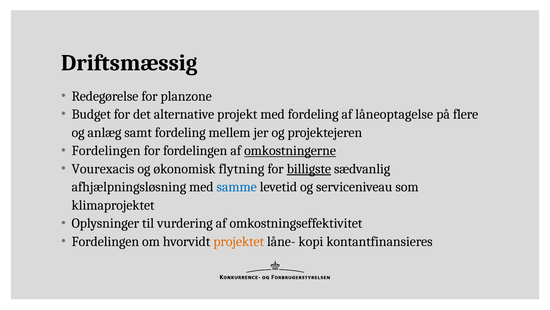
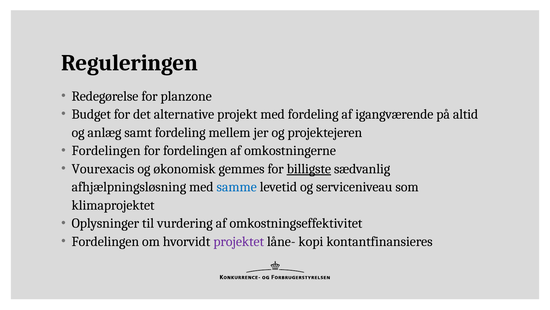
Driftsmæssig: Driftsmæssig -> Reguleringen (130, 63)
låneoptagelse: låneoptagelse -> igangværende (394, 114)
flere: flere -> altid (466, 114)
omkostningerne underline: present -> none (290, 150)
flytning: flytning -> gemmes (242, 169)
projektet colour: orange -> purple (239, 241)
